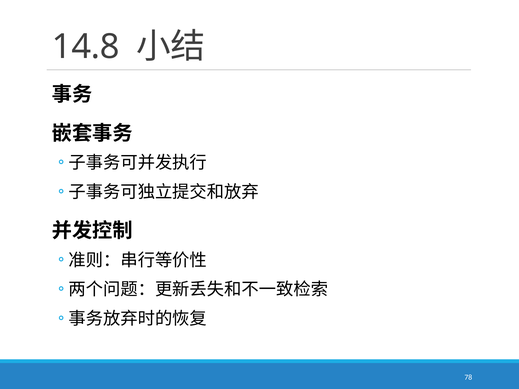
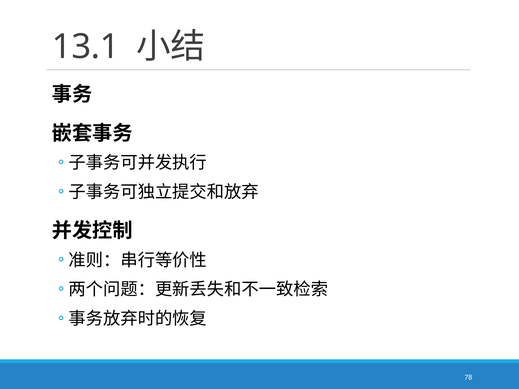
14.8: 14.8 -> 13.1 (86, 47)
